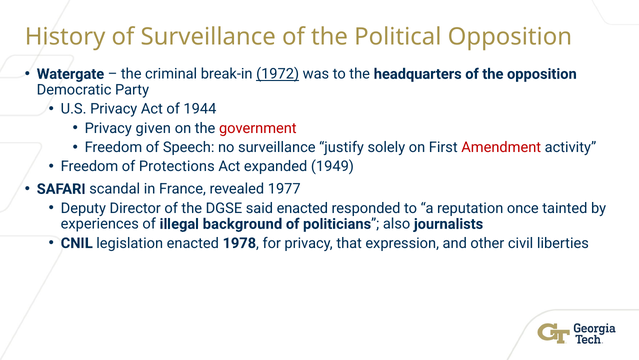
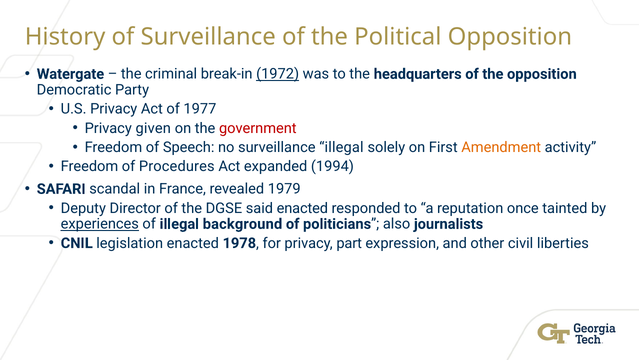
1944: 1944 -> 1977 (200, 109)
surveillance justify: justify -> illegal (341, 147)
Amendment colour: red -> orange (501, 147)
Protections: Protections -> Procedures (177, 166)
1949: 1949 -> 1994 (332, 166)
1977: 1977 -> 1979 (284, 189)
experiences underline: none -> present (100, 224)
that: that -> part (349, 243)
